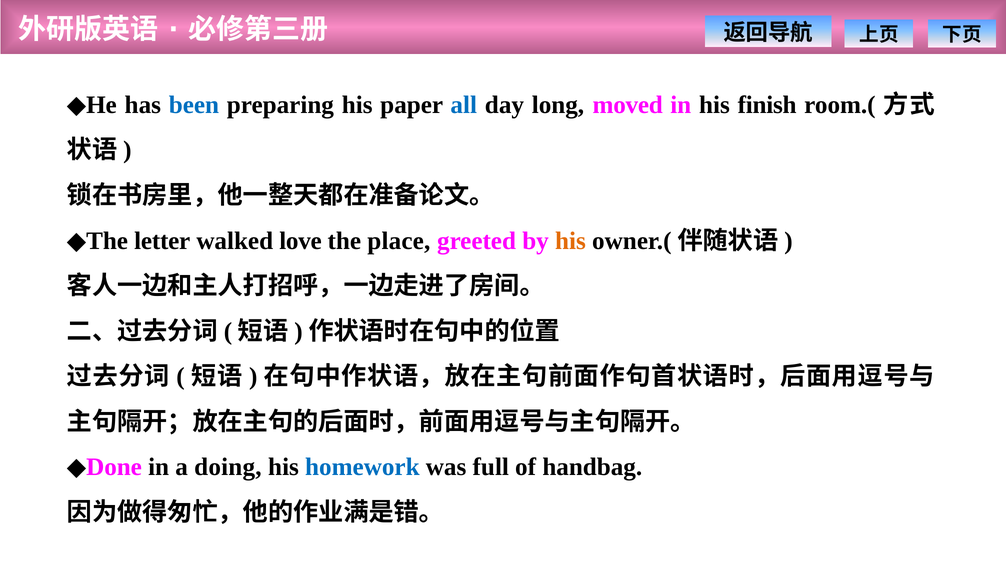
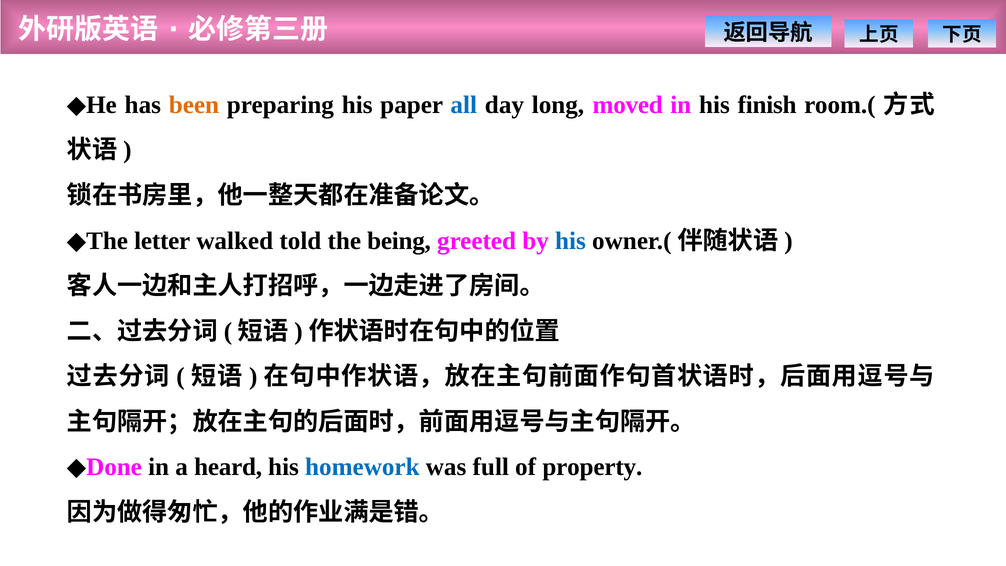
been colour: blue -> orange (194, 105)
love: love -> told (300, 241)
place: place -> being (399, 241)
his colour: orange -> blue (570, 241)
doing: doing -> heard (228, 467)
handbag: handbag -> property (592, 467)
